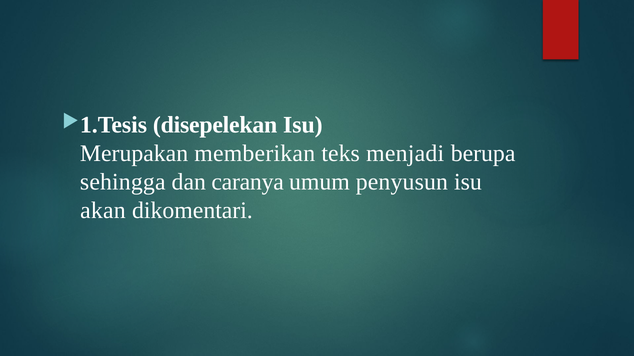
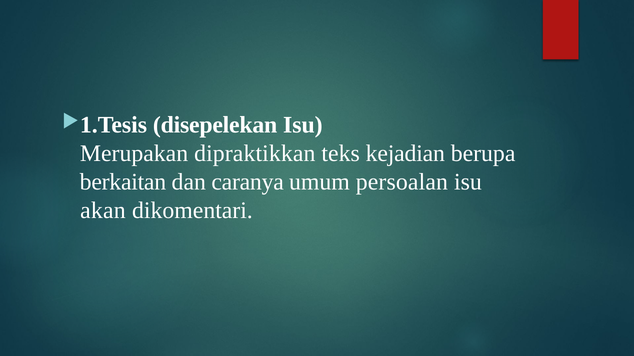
memberikan: memberikan -> dipraktikkan (255, 154)
menjadi: menjadi -> kejadian (405, 154)
sehingga: sehingga -> berkaitan (123, 182)
penyusun: penyusun -> persoalan (402, 182)
